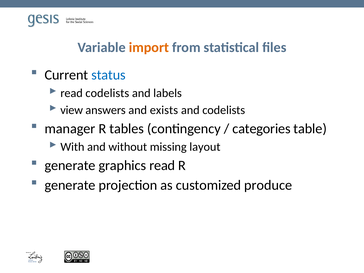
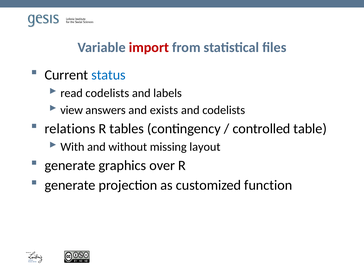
import colour: orange -> red (149, 47)
manager: manager -> relations (70, 129)
categories: categories -> controlled (261, 129)
graphics read: read -> over (162, 166)
produce: produce -> function (268, 185)
